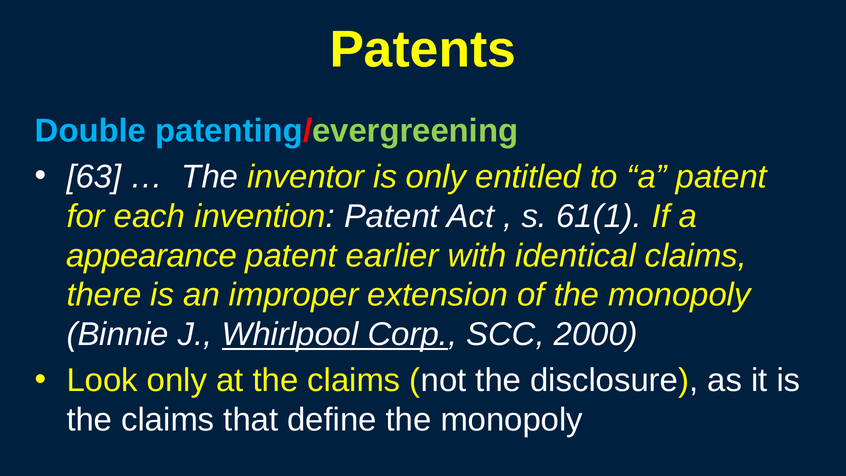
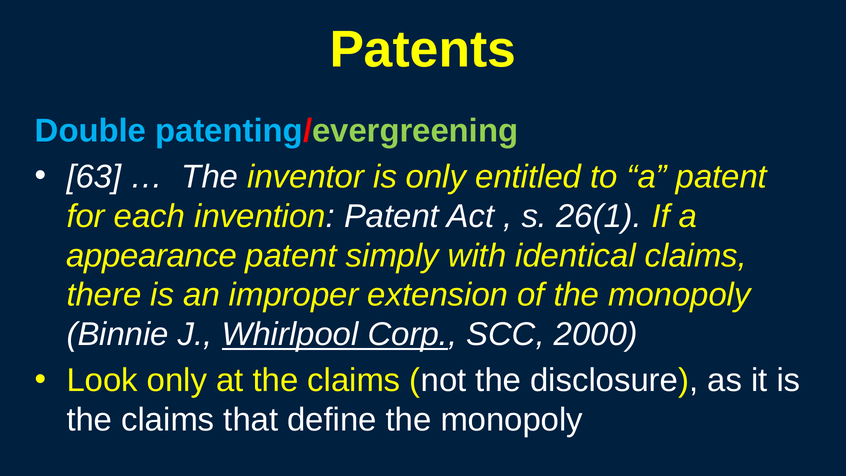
61(1: 61(1 -> 26(1 (599, 216)
earlier: earlier -> simply (392, 256)
